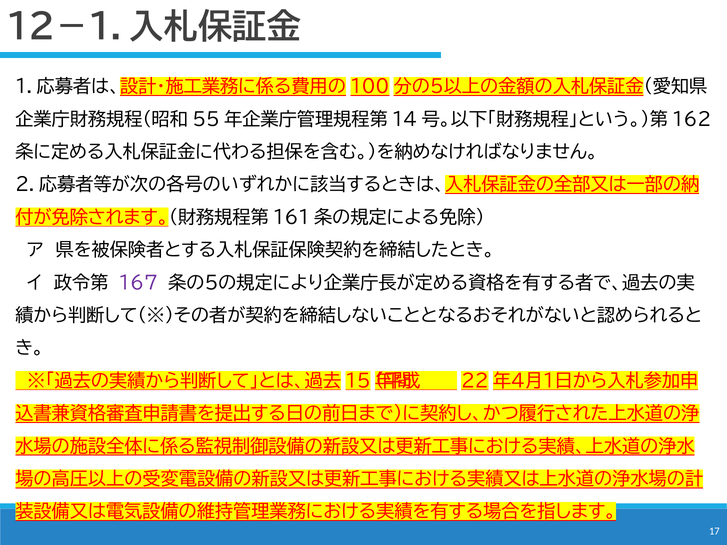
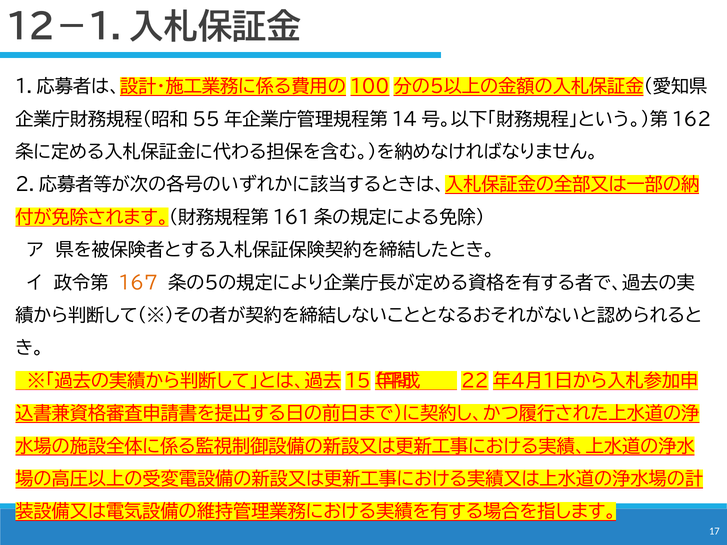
167 colour: purple -> orange (138, 283)
